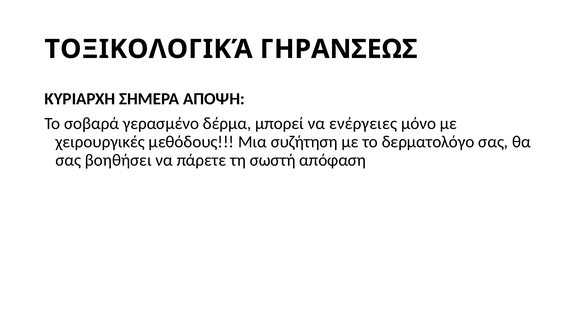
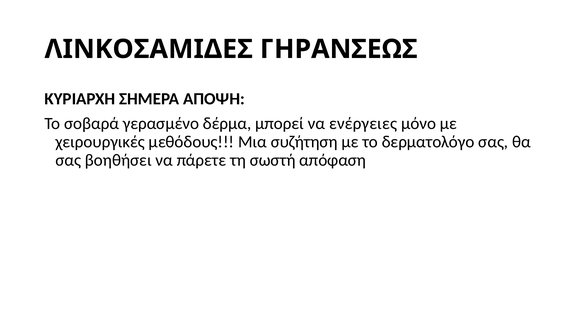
ΤΟΞΙΚΟΛΟΓΙΚΆ: ΤΟΞΙΚΟΛΟΓΙΚΆ -> ΛΙΝΚΟΣΑΜΙΔΕΣ (149, 49)
